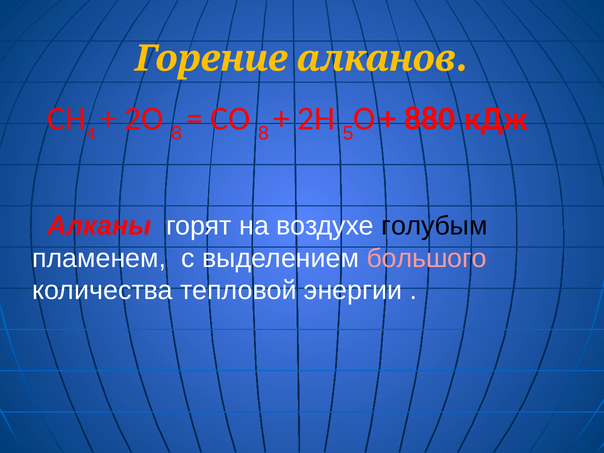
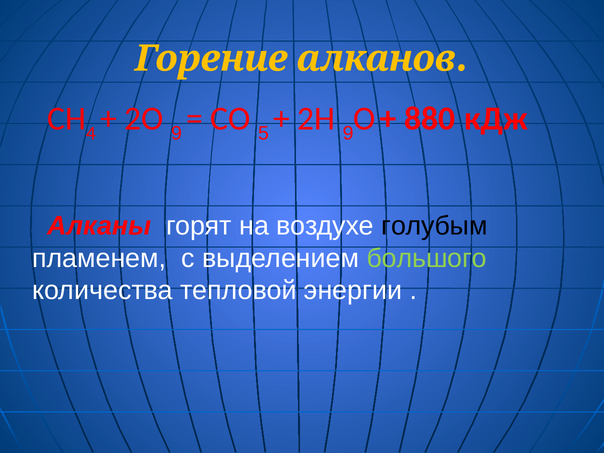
2О 8: 8 -> 9 (176, 133)
СО 8: 8 -> 5 (263, 133)
2H 5: 5 -> 9 (348, 133)
большого colour: pink -> light green (427, 258)
